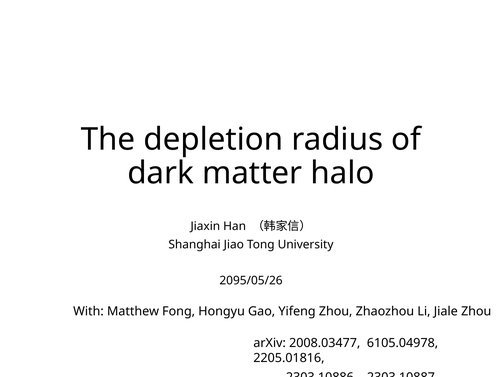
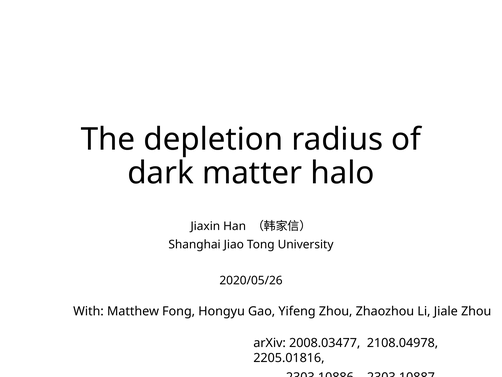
2095/05/26: 2095/05/26 -> 2020/05/26 (251, 280)
6105.04978: 6105.04978 -> 2108.04978 (402, 342)
